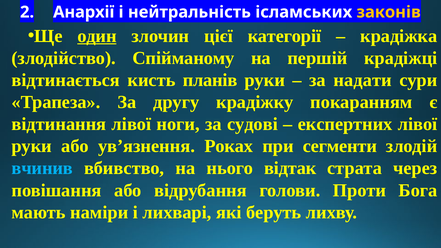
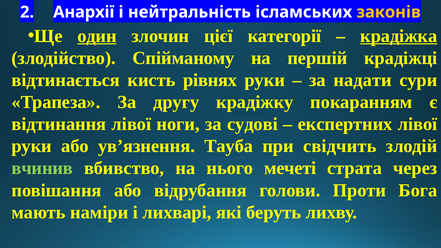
крадіжка underline: none -> present (399, 36)
планів: планів -> рівнях (210, 80)
Роках: Роках -> Тауба (229, 146)
сегменти: сегменти -> свідчить (340, 146)
вчинив colour: light blue -> light green (42, 168)
відтак: відтак -> мечеті (290, 168)
